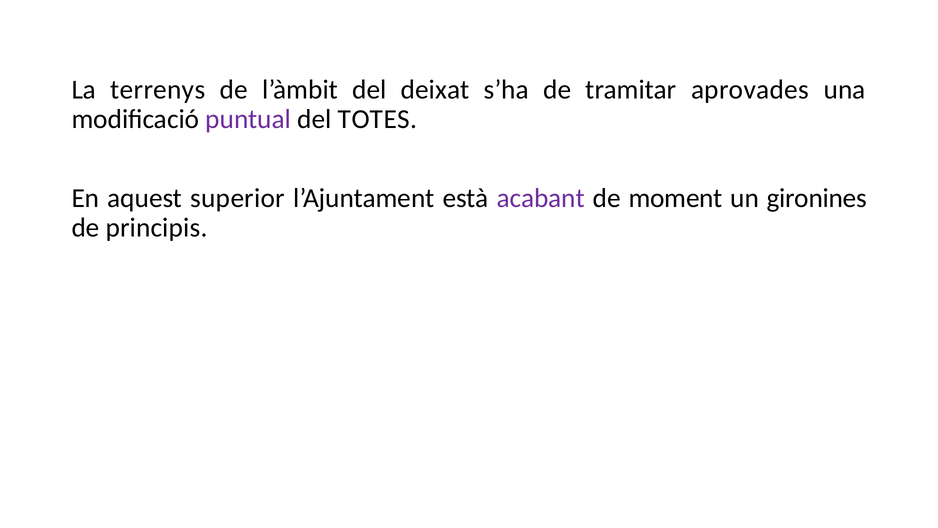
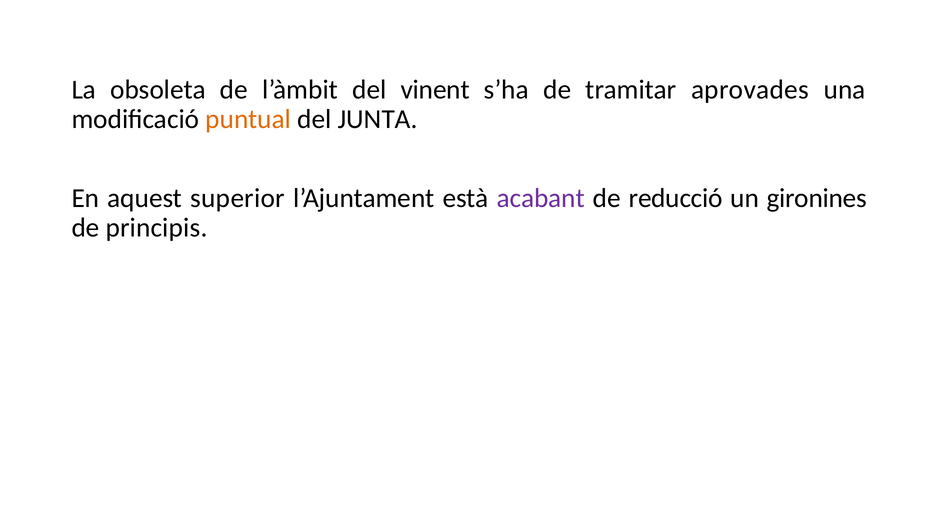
terrenys: terrenys -> obsoleta (158, 90)
deixat: deixat -> vinent (435, 90)
puntual colour: purple -> orange (248, 119)
TOTES: TOTES -> JUNTA (378, 119)
moment: moment -> reducció (676, 198)
